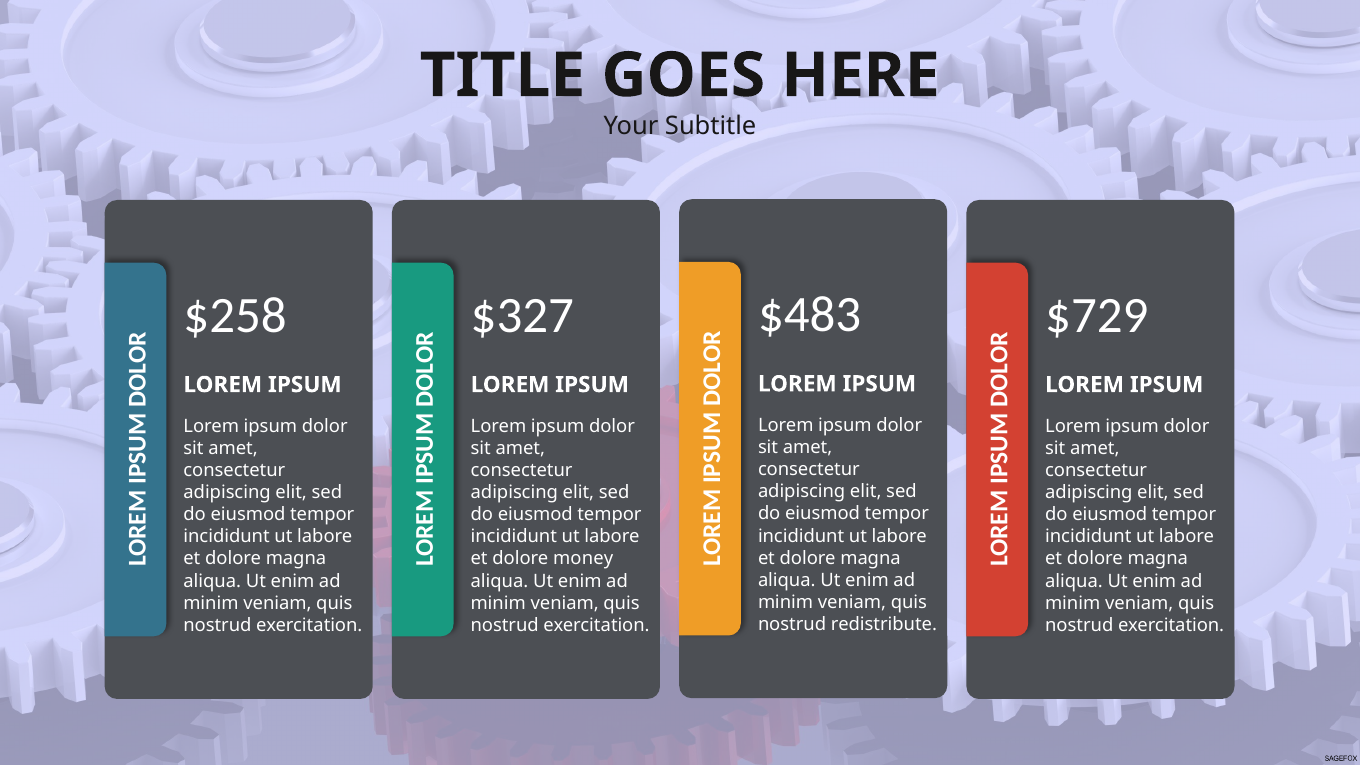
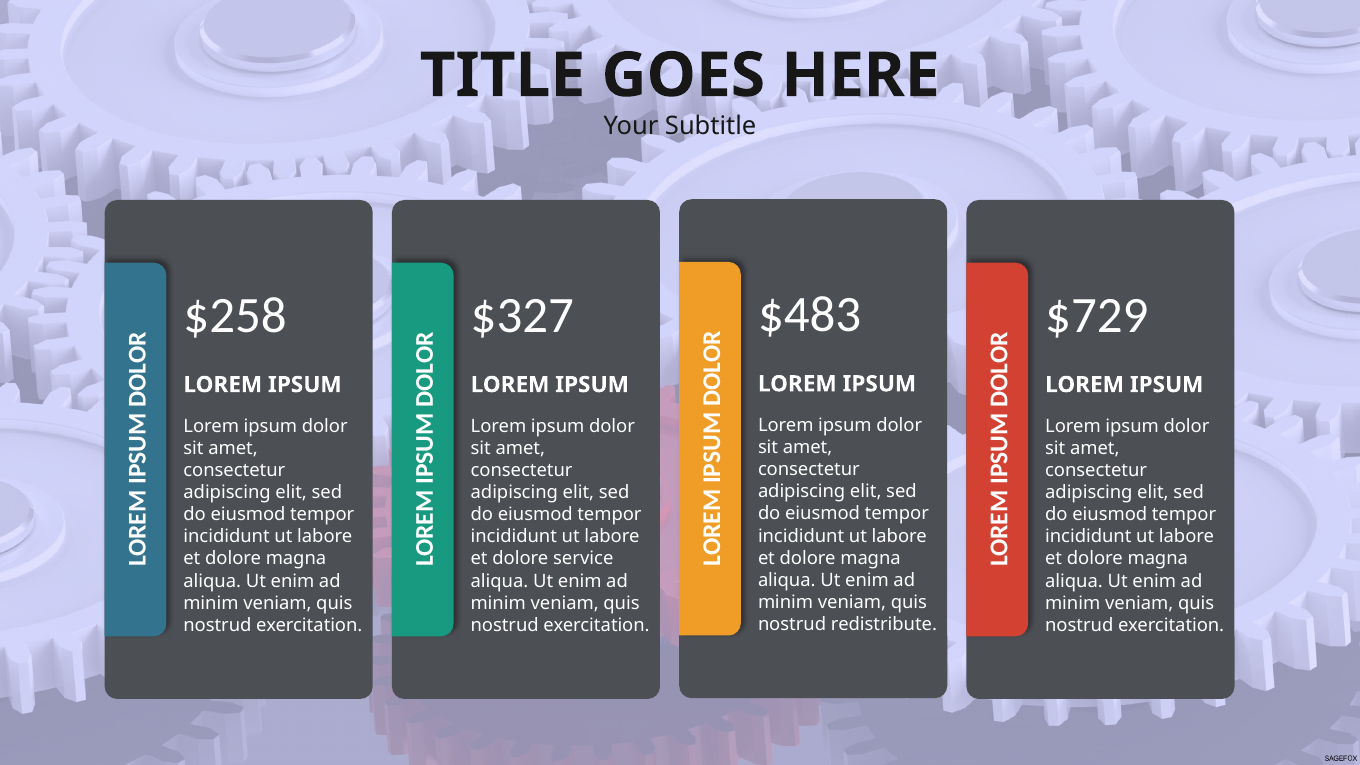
money: money -> service (583, 559)
